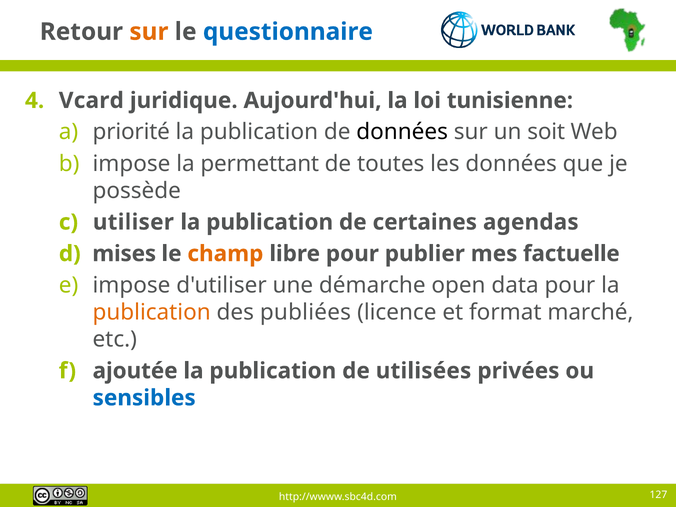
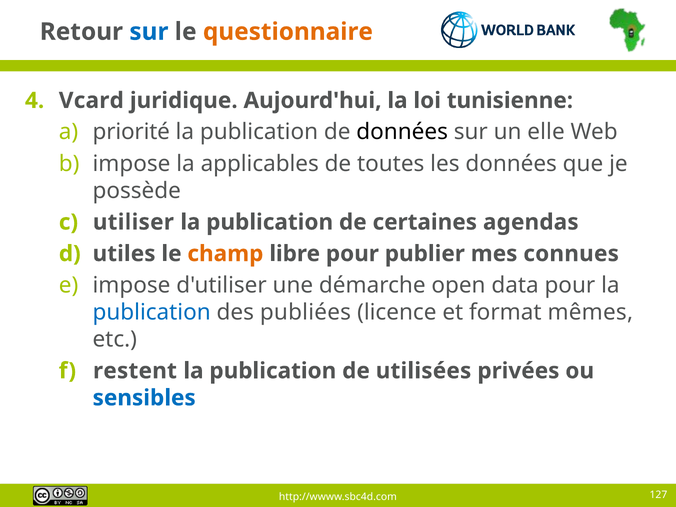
sur colour: orange -> blue (149, 32)
questionnaire colour: blue -> orange (288, 32)
soit: soit -> elle (546, 132)
permettant: permettant -> applicables (260, 164)
mises: mises -> utiles (124, 254)
factuelle: factuelle -> connues (571, 254)
publication colour: orange -> blue (152, 312)
marché: marché -> mêmes (590, 312)
ajoutée: ajoutée -> restent (135, 371)
